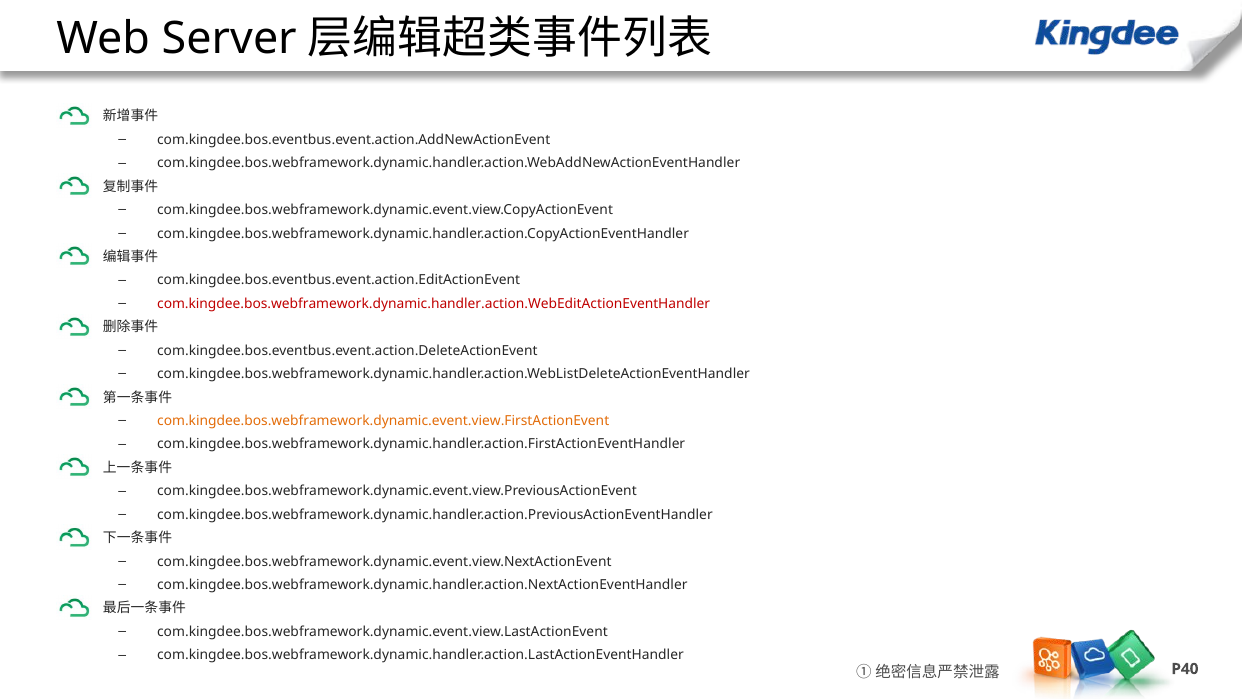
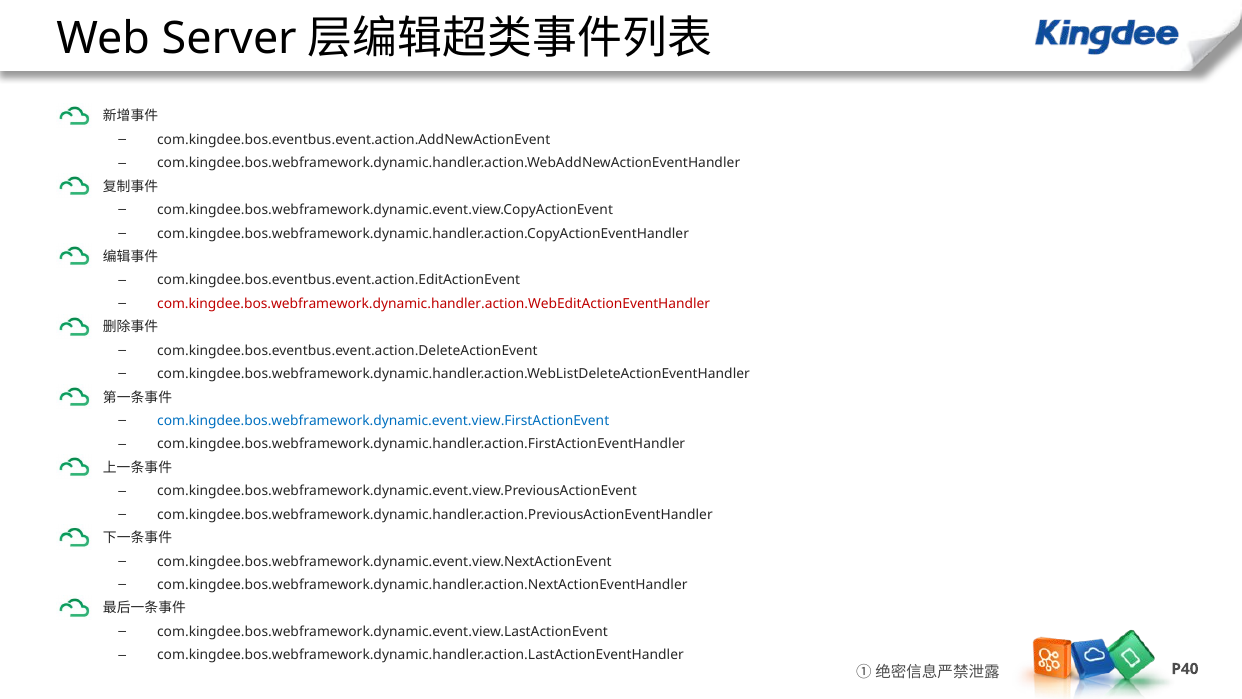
com.kingdee.bos.webframework.dynamic.event.view.FirstActionEvent colour: orange -> blue (383, 421)
